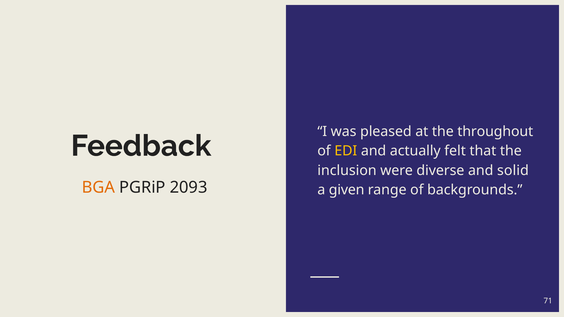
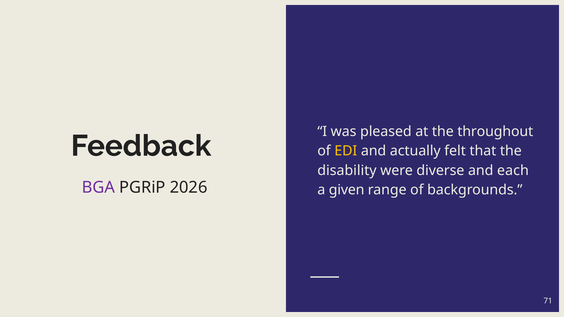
inclusion: inclusion -> disability (347, 171)
solid: solid -> each (513, 171)
BGA colour: orange -> purple (98, 187)
2093: 2093 -> 2026 (189, 187)
